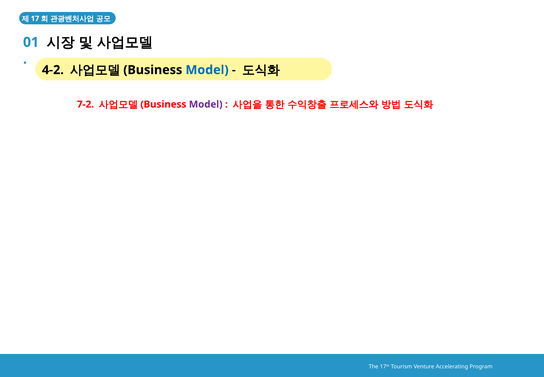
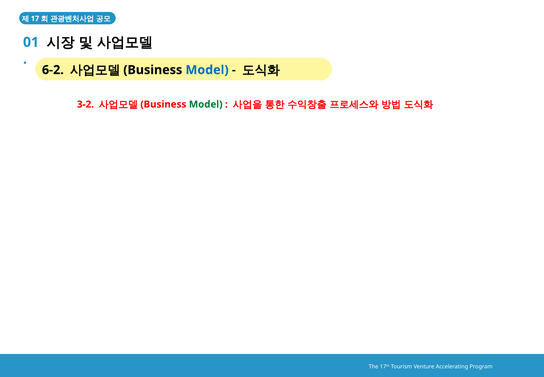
4-2: 4-2 -> 6-2 (53, 70)
7-2: 7-2 -> 3-2 (85, 104)
Model colour: purple -> green (206, 104)
